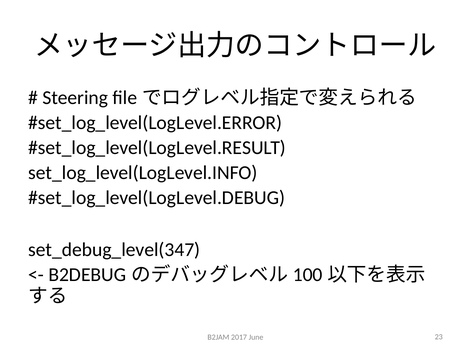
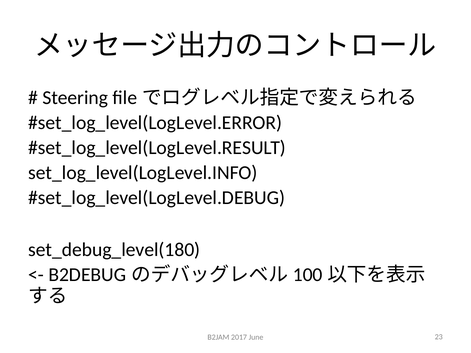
set_debug_level(347: set_debug_level(347 -> set_debug_level(180 (114, 250)
